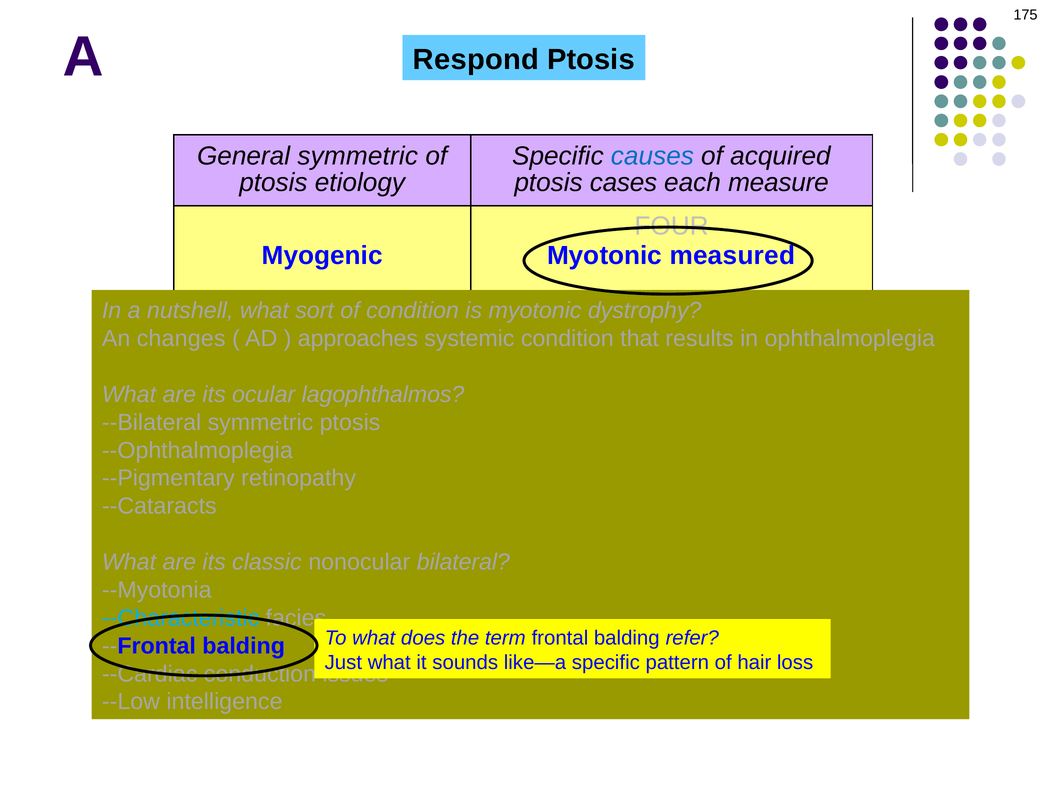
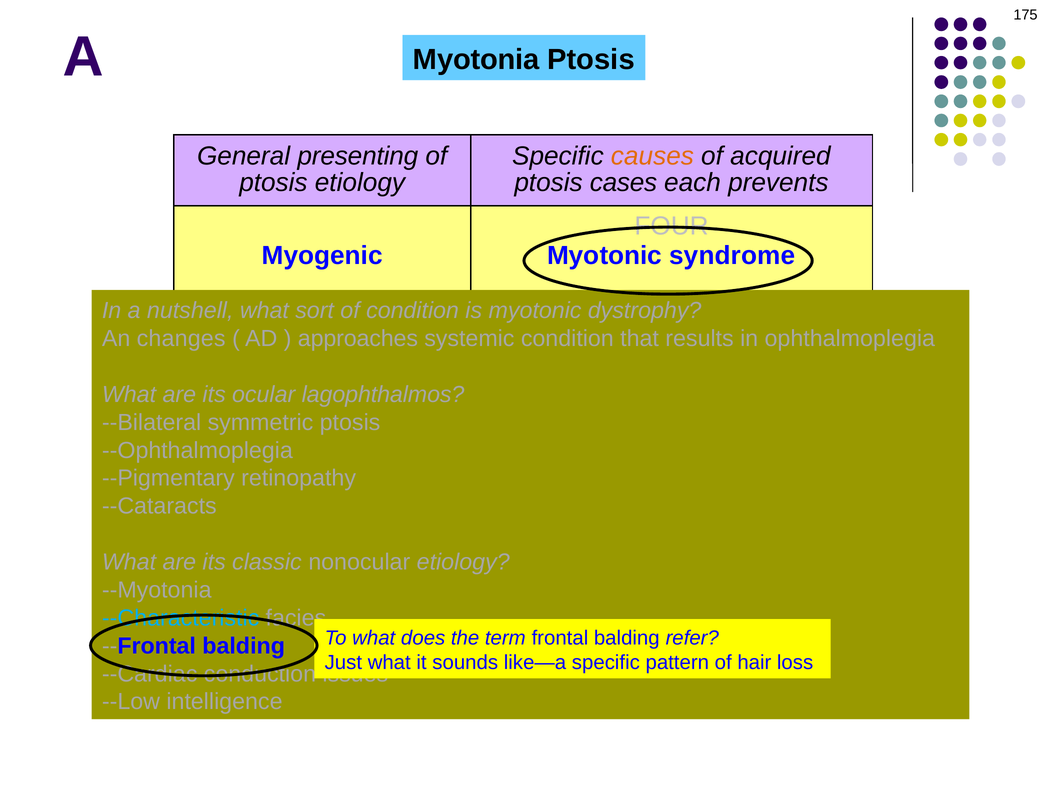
Respond: Respond -> Myotonia (476, 60)
General symmetric: symmetric -> presenting (358, 156)
causes colour: blue -> orange (652, 156)
measure: measure -> prevents (778, 183)
measured: measured -> syndrome (732, 255)
bilateral: bilateral -> etiology (463, 562)
